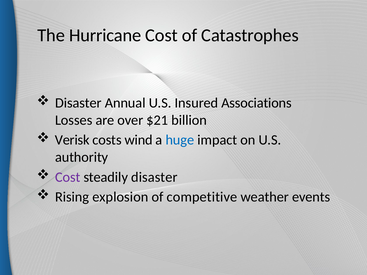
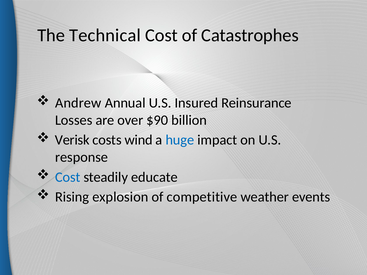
Hurricane: Hurricane -> Technical (105, 35)
Disaster: Disaster -> Andrew (78, 103)
Associations: Associations -> Reinsurance (256, 103)
$21: $21 -> $90 (157, 120)
authority: authority -> response (82, 157)
Cost colour: purple -> blue (68, 177)
steadily disaster: disaster -> educate (154, 177)
